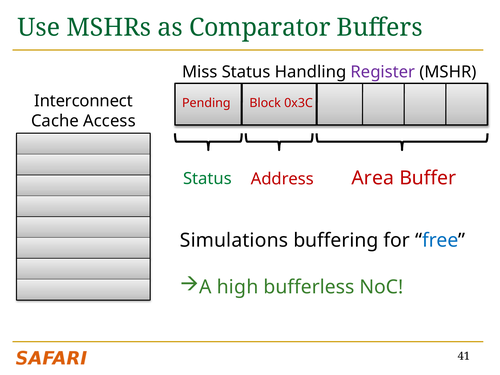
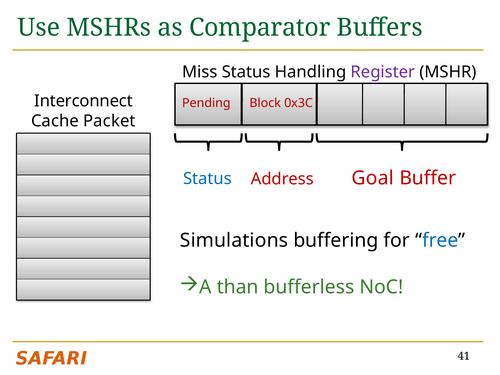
Access: Access -> Packet (109, 121)
Area: Area -> Goal (373, 178)
Status colour: green -> blue (207, 179)
high: high -> than (238, 287)
